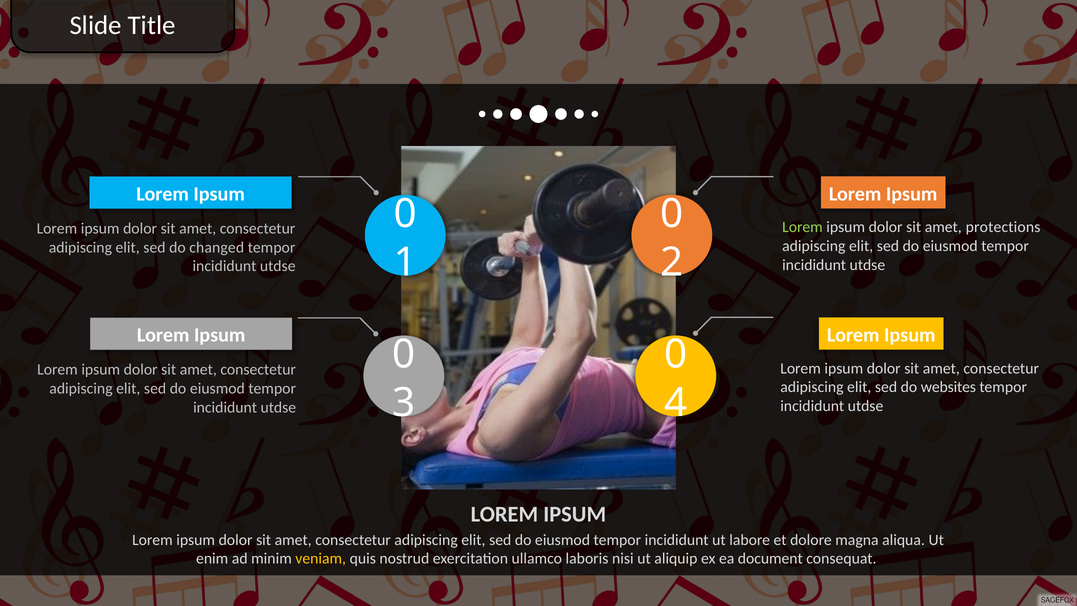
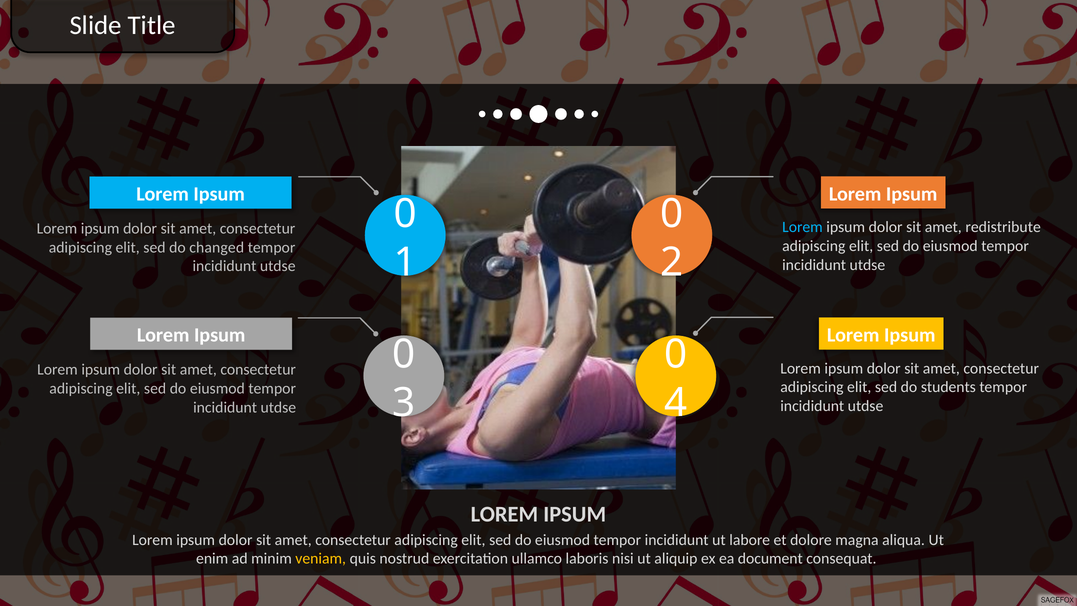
Lorem colour: light green -> light blue (802, 227)
protections: protections -> redistribute (1003, 227)
websites: websites -> students (948, 387)
